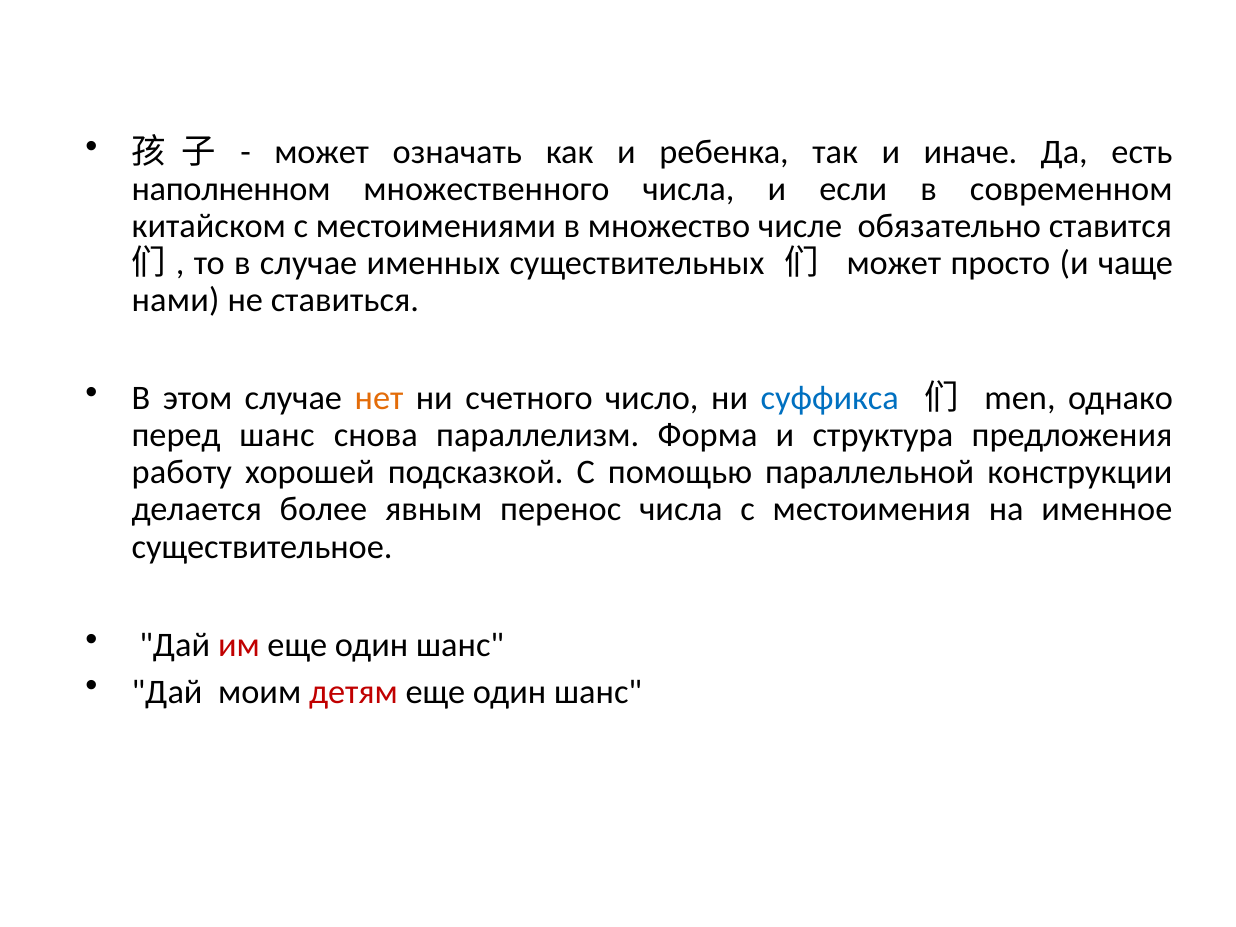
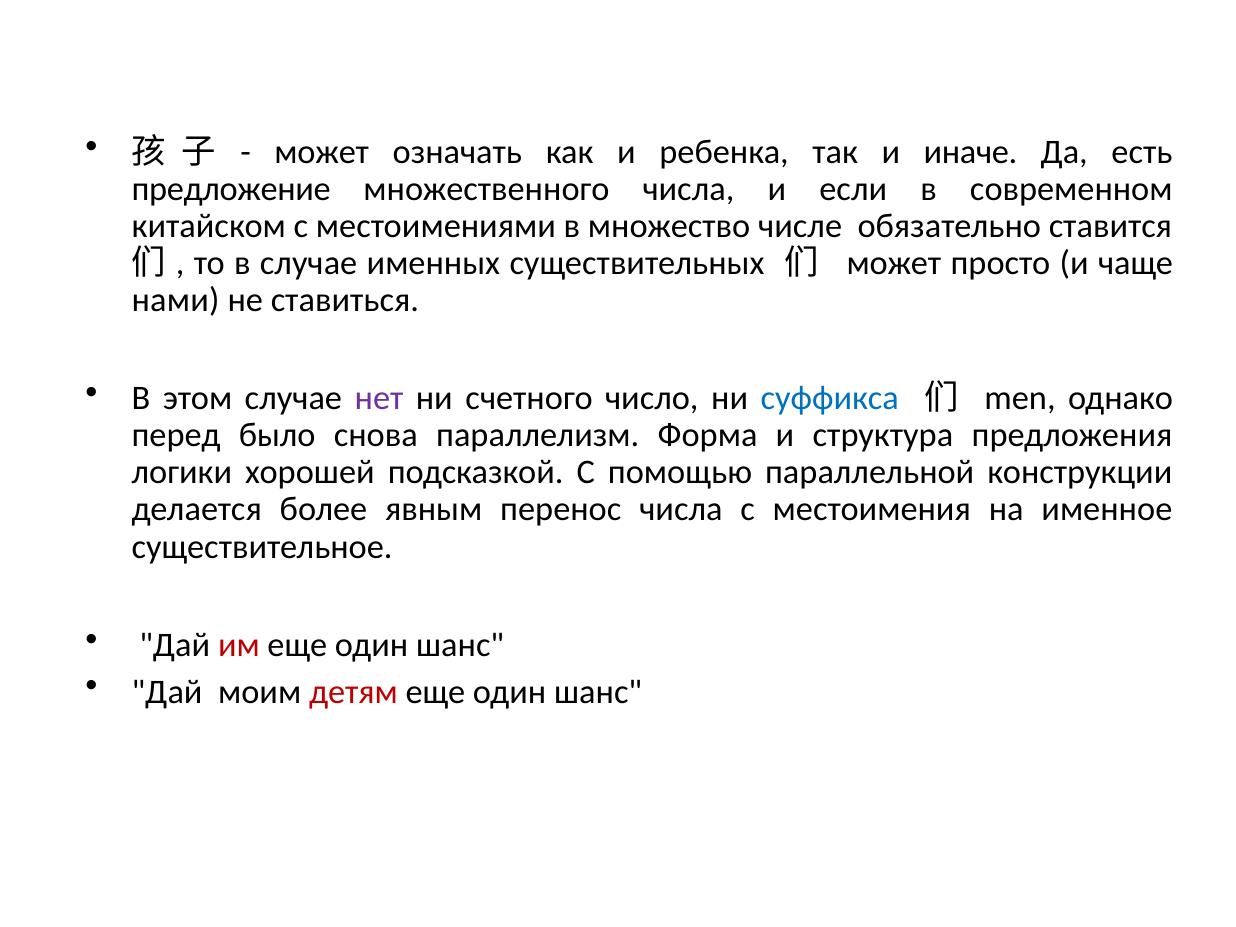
наполненном: наполненном -> предложение (231, 189)
нет colour: orange -> purple (379, 398)
перед шанс: шанс -> было (277, 435)
работу: работу -> логики (182, 473)
